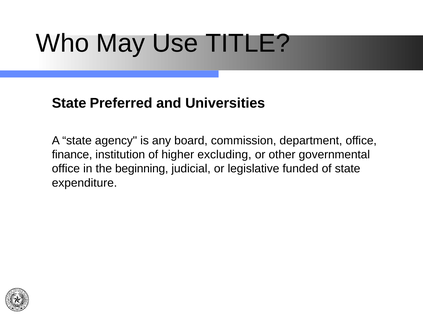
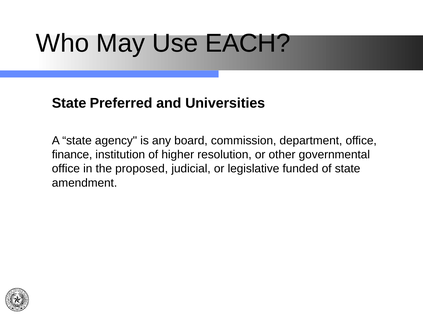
TITLE: TITLE -> EACH (248, 43)
excluding: excluding -> resolution (225, 155)
beginning: beginning -> proposed (142, 169)
expenditure: expenditure -> amendment (85, 183)
